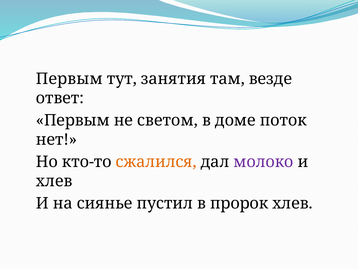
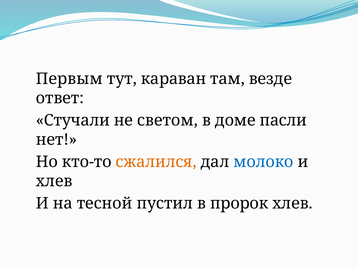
занятия: занятия -> караван (174, 79)
Первым: Первым -> Стучали (73, 120)
поток: поток -> пасли (283, 120)
молоко colour: purple -> blue (263, 162)
сиянье: сиянье -> тесной (105, 203)
